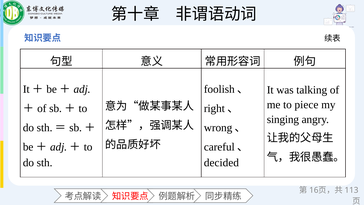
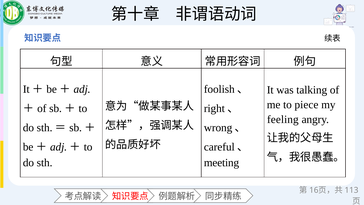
singing: singing -> feeling (283, 119)
decided: decided -> meeting (221, 162)
